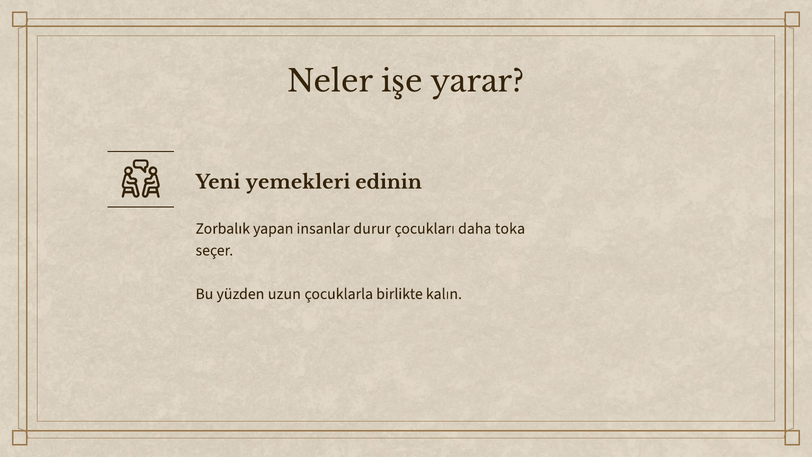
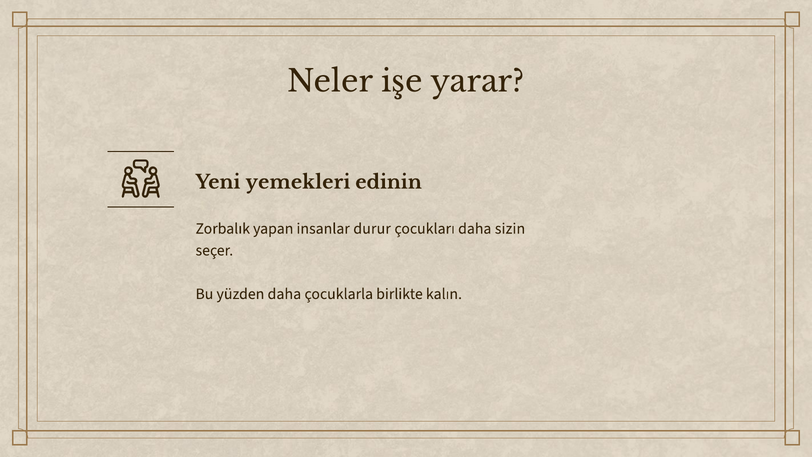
toka: toka -> sizin (510, 228)
yüzden uzun: uzun -> daha (284, 294)
